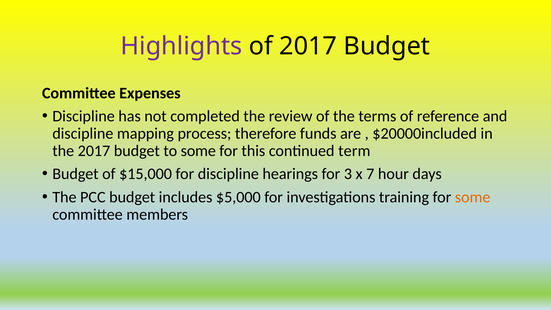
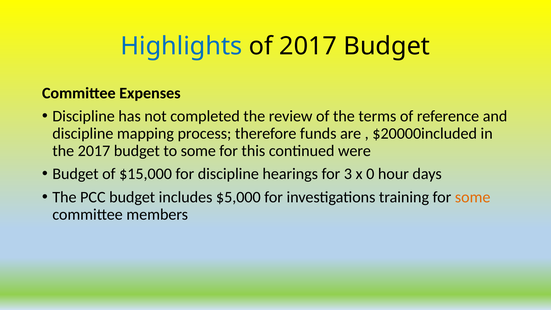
Highlights colour: purple -> blue (181, 46)
term: term -> were (354, 151)
7: 7 -> 0 (370, 174)
